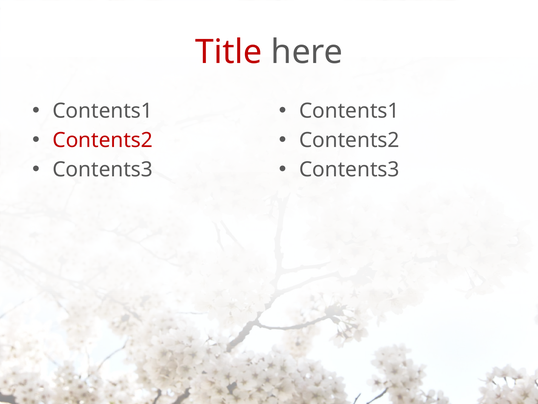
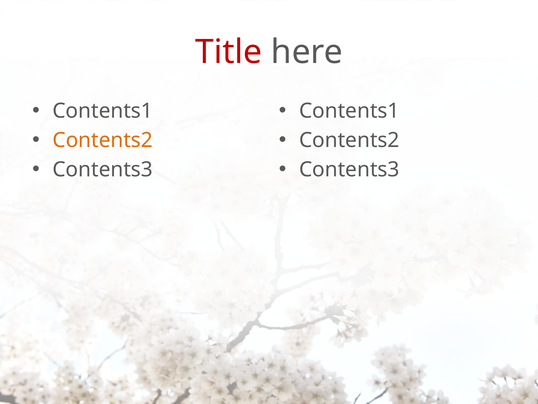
Contents2 colour: red -> orange (103, 140)
